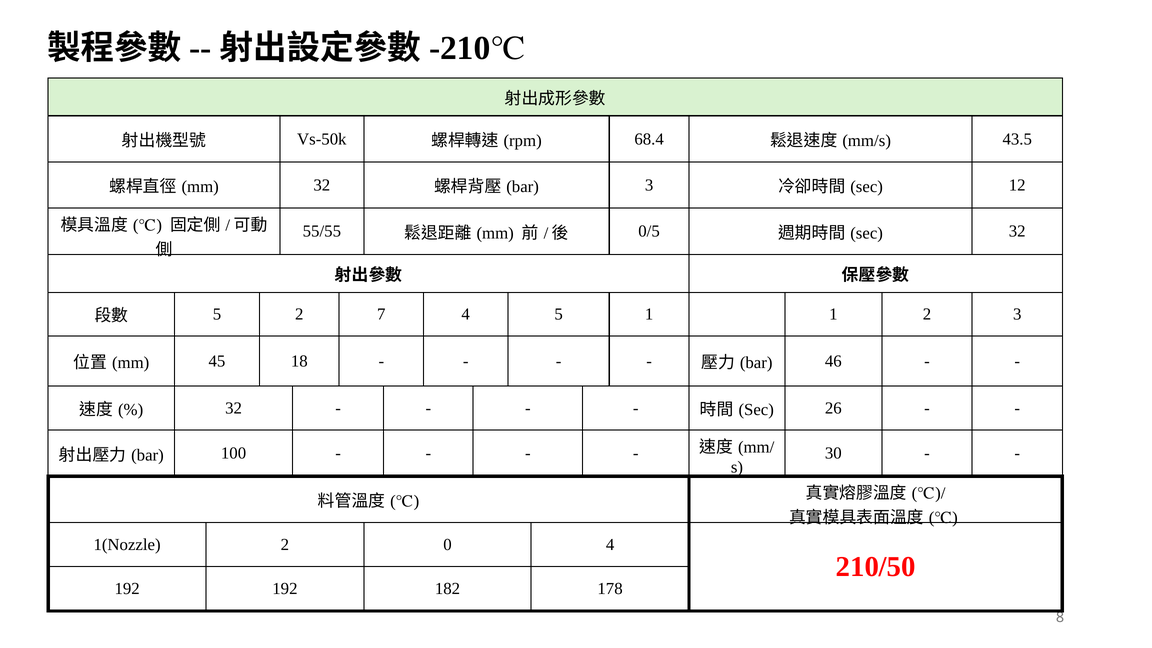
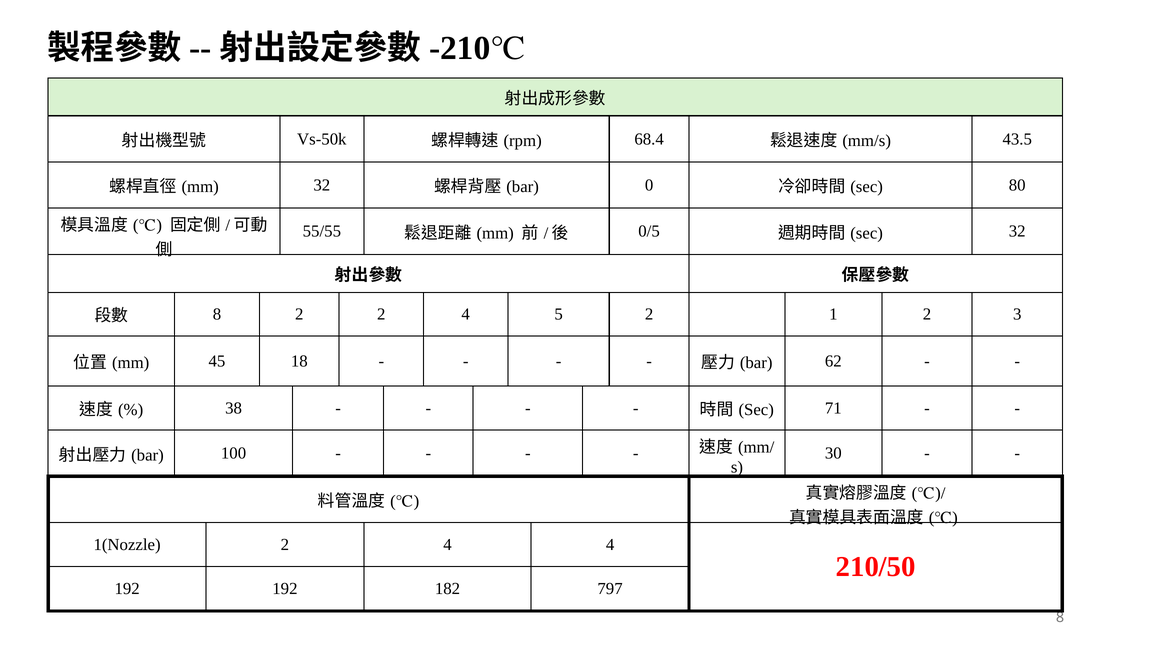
3: 3 -> 0 (649, 185)
12: 12 -> 80 (1017, 185)
5: 5 -> 8 (217, 314)
2 7: 7 -> 2 (381, 314)
5 1: 1 -> 2 (649, 314)
46: 46 -> 62 (833, 361)
32: 32 -> 38 (234, 408)
26: 26 -> 71 (833, 408)
1(Nozzle 2 0: 0 -> 4 (447, 545)
178: 178 -> 797 (610, 589)
